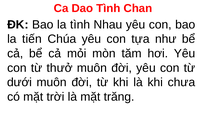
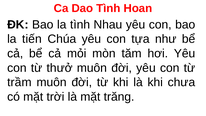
Chan: Chan -> Hoan (138, 8)
dưới: dưới -> trầm (19, 82)
